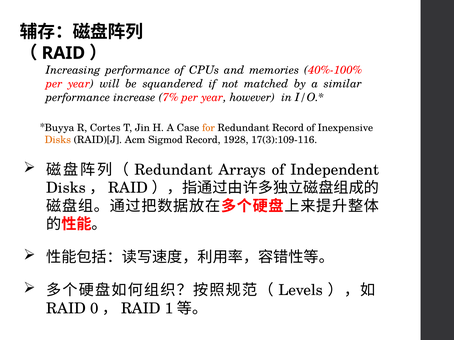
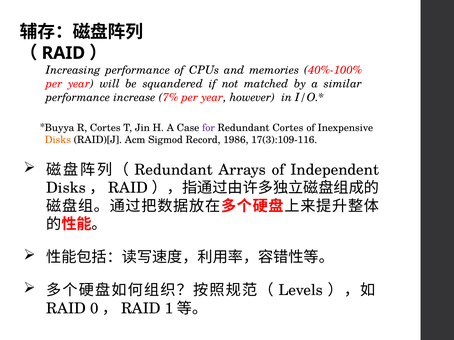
for colour: orange -> purple (208, 128)
Redundant Record: Record -> Cortes (288, 128)
1928: 1928 -> 1986 (236, 140)
